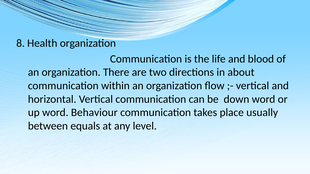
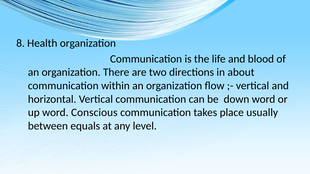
Behaviour: Behaviour -> Conscious (94, 113)
